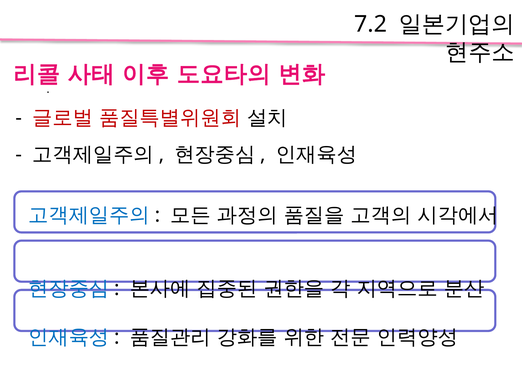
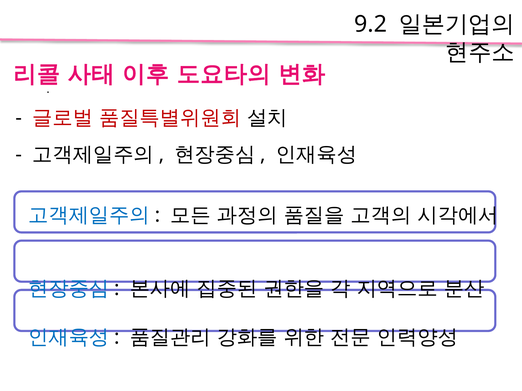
7.2: 7.2 -> 9.2 (371, 24)
